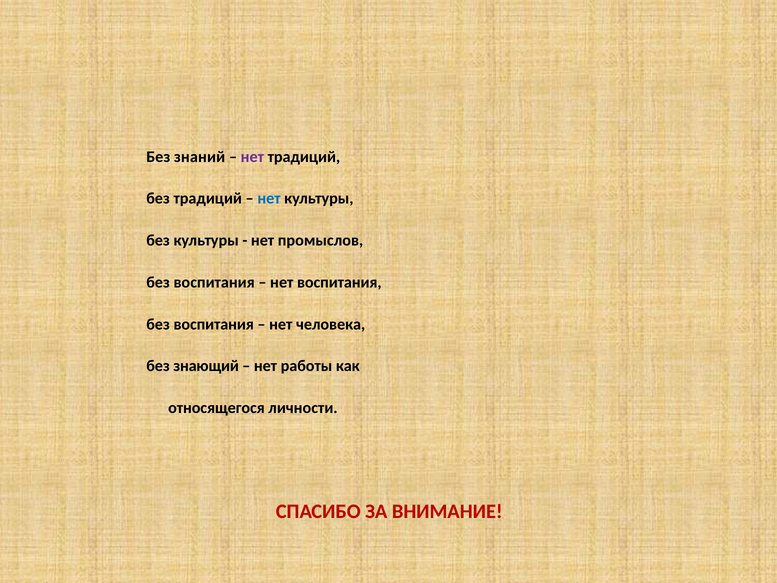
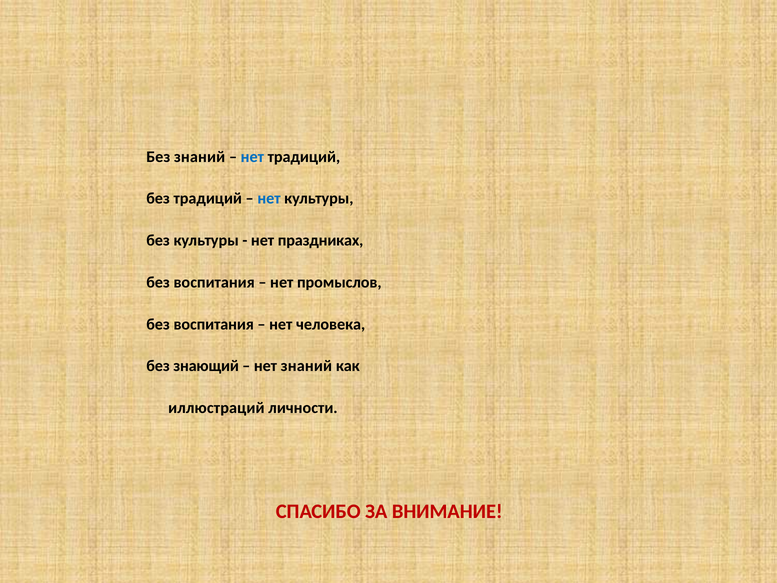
нет colour: purple -> blue (252, 157)
промыслов: промыслов -> праздниках (321, 240)
нет воспитания: воспитания -> промыслов (339, 282)
нет работы: работы -> знаний (306, 366)
относящегося: относящегося -> иллюстраций (216, 408)
